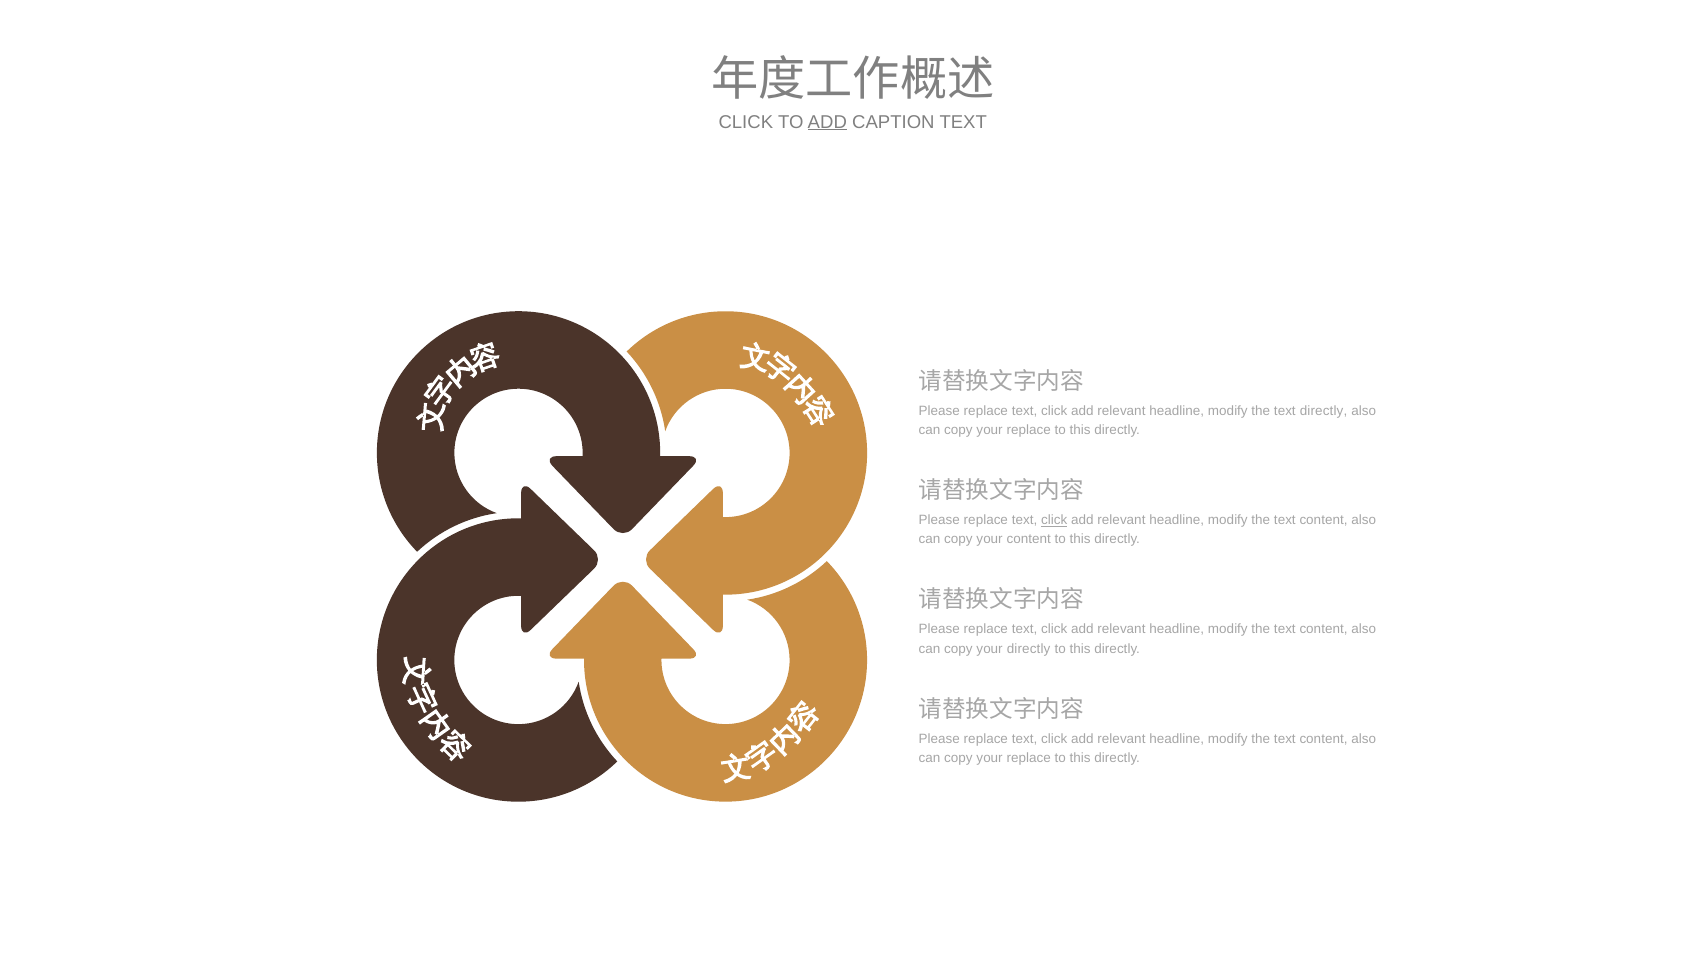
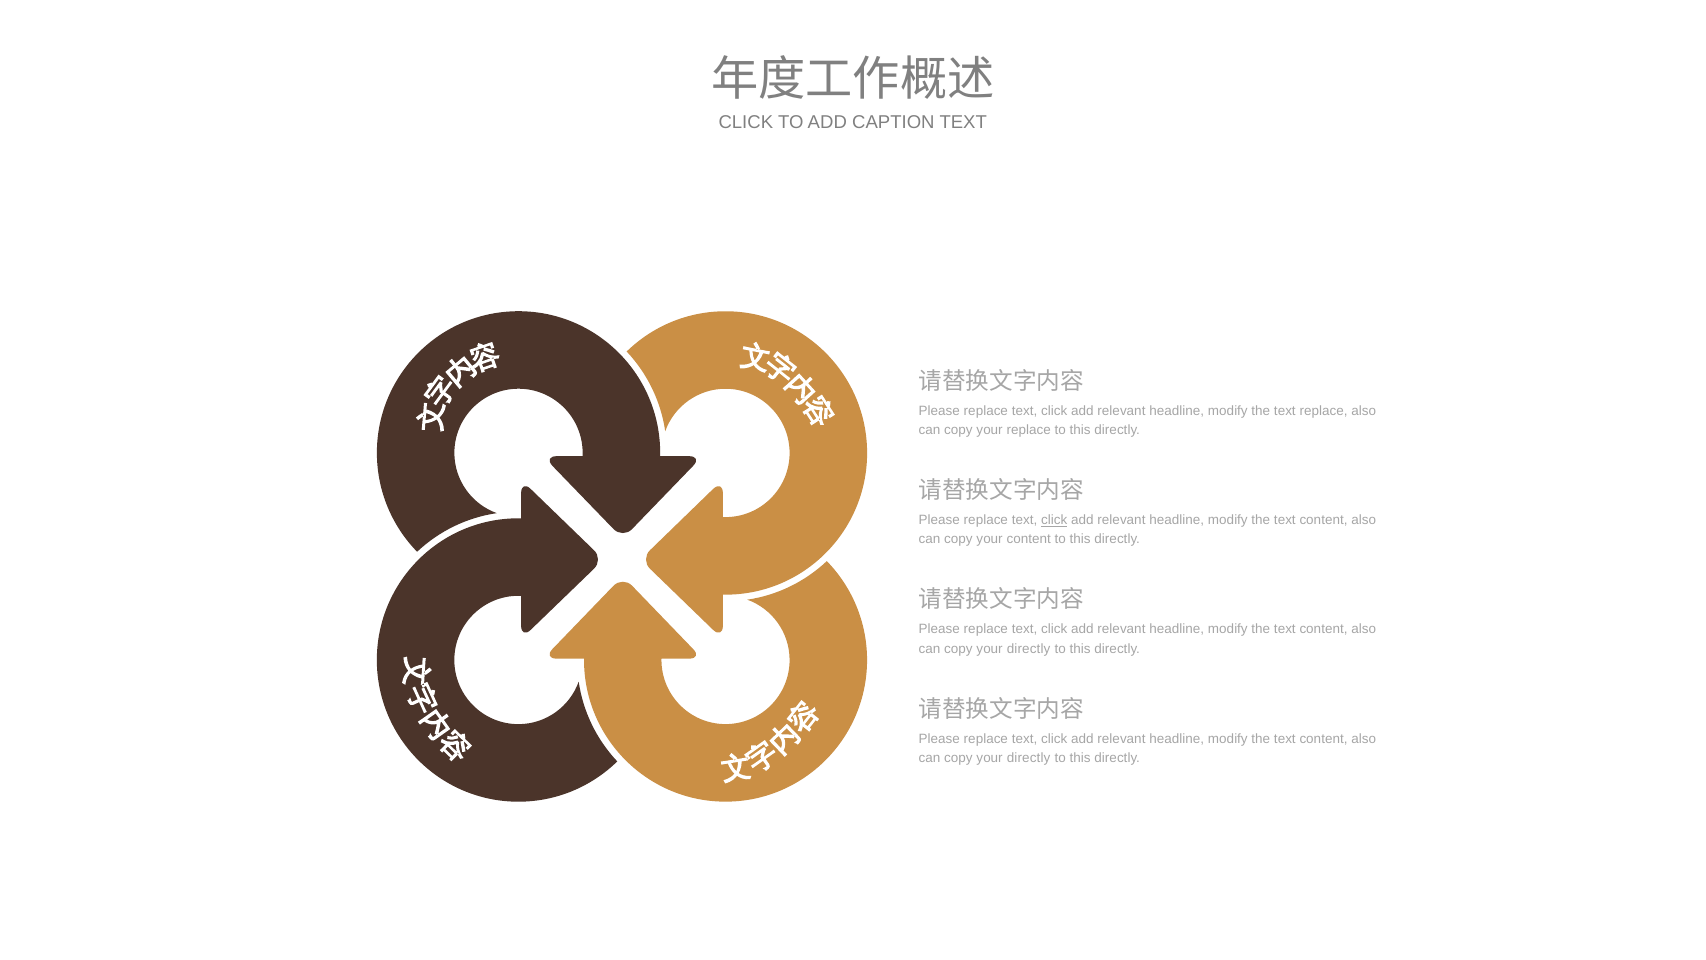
ADD underline: present -> none (827, 122)
text directly: directly -> replace (1324, 411)
replace: replace -> directly (1029, 758)
